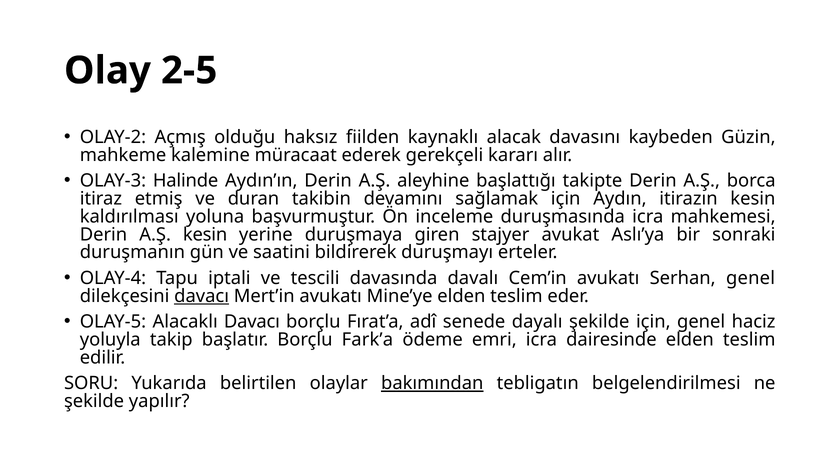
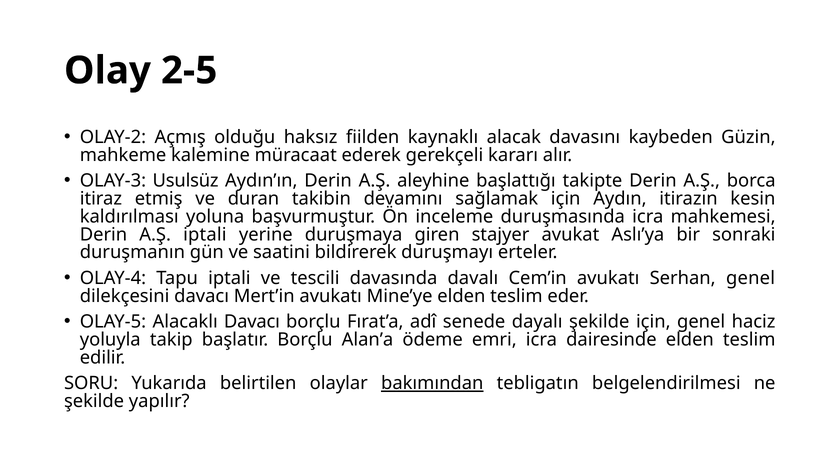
Halinde: Halinde -> Usulsüz (186, 181)
A.Ş kesin: kesin -> iptali (205, 234)
davacı underline: present -> none (202, 296)
Fark’a: Fark’a -> Alan’a (367, 339)
